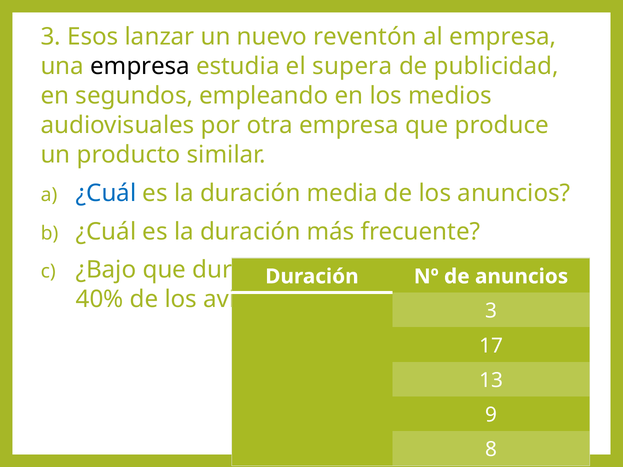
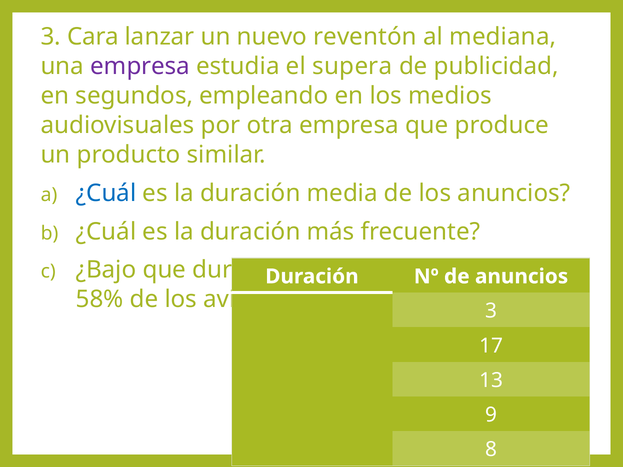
Esos: Esos -> Cara (93, 37)
al empresa: empresa -> mediana (503, 37)
empresa colour: black -> purple (140, 66)
40%: 40% -> 58% (100, 300)
